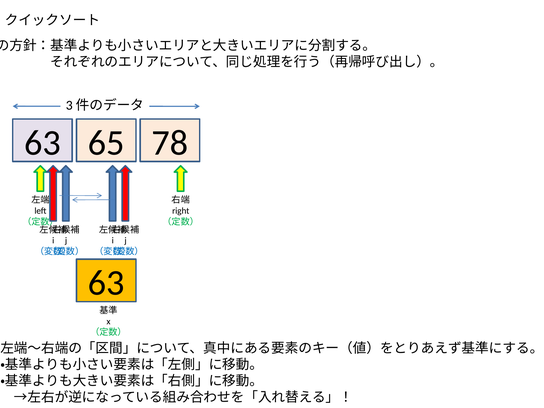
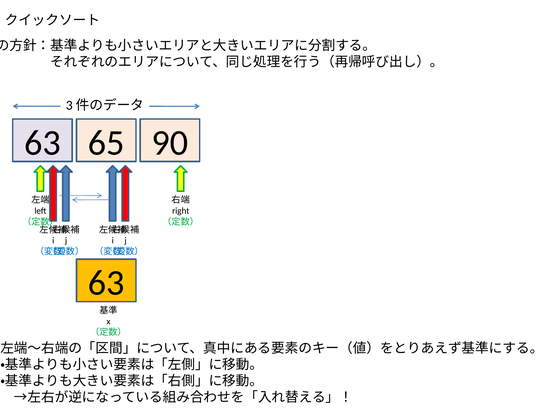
78: 78 -> 90 (170, 143)
